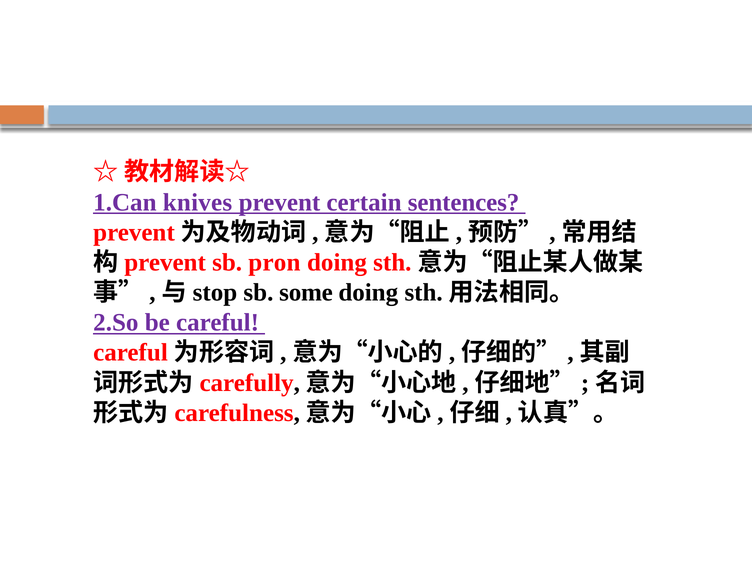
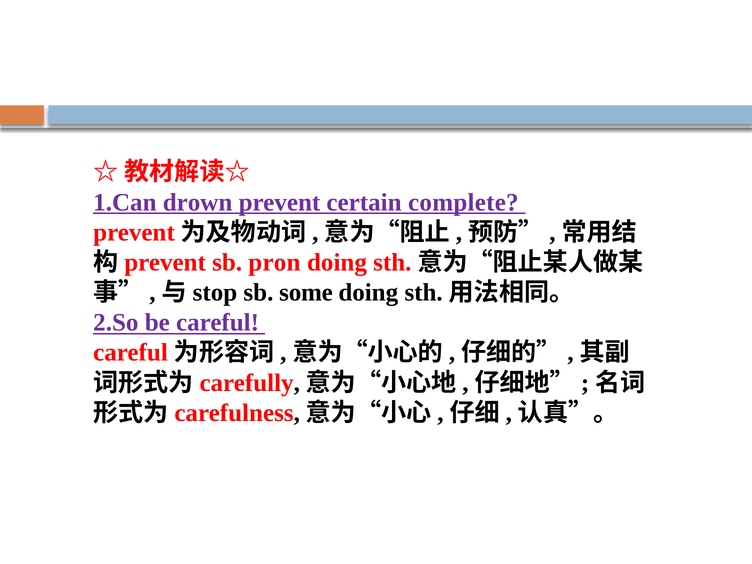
knives: knives -> drown (198, 202)
sentences: sentences -> complete (463, 202)
